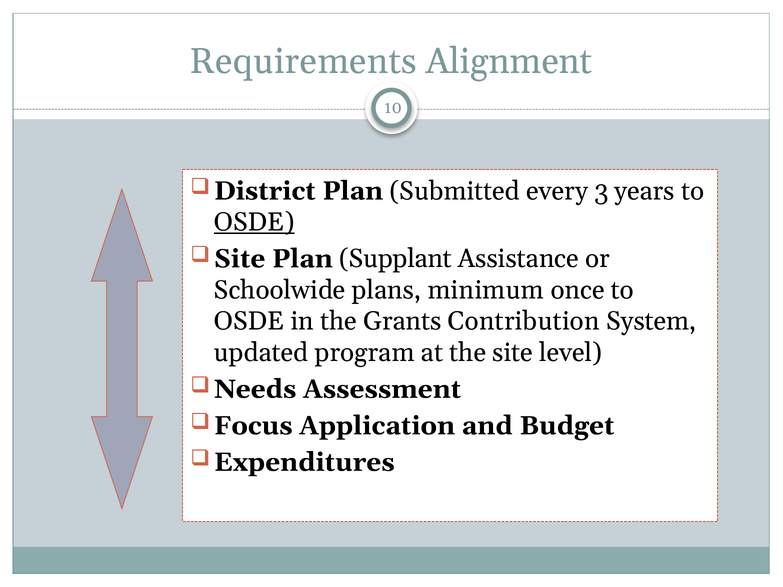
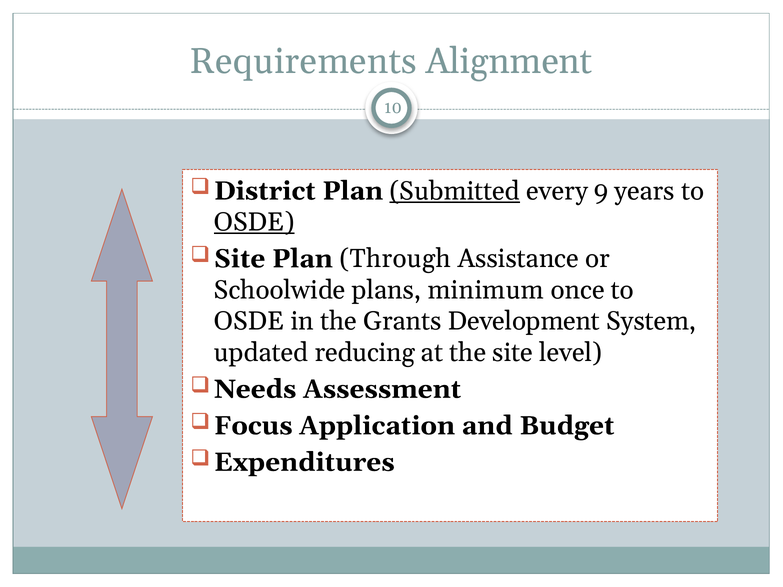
Submitted underline: none -> present (455, 191)
3: 3 -> 9 (601, 191)
Supplant: Supplant -> Through (395, 259)
Contribution: Contribution -> Development (524, 321)
program: program -> reducing (365, 353)
